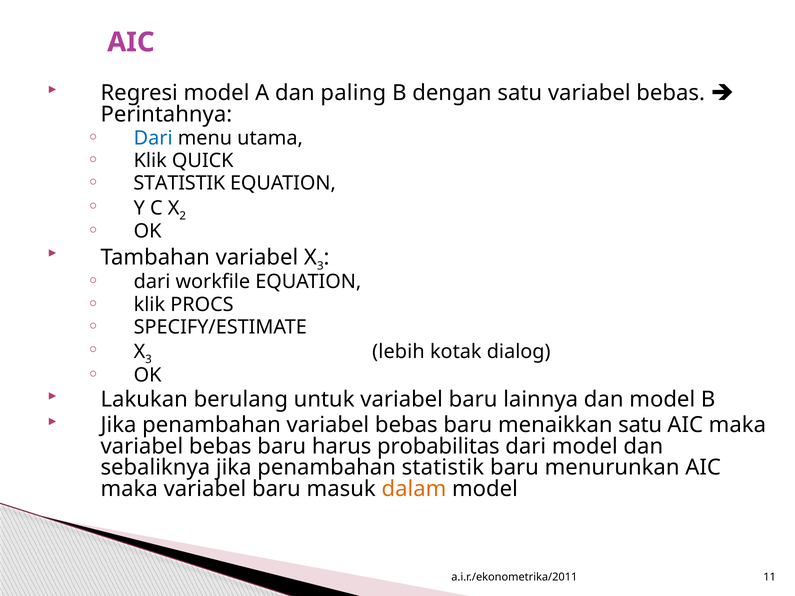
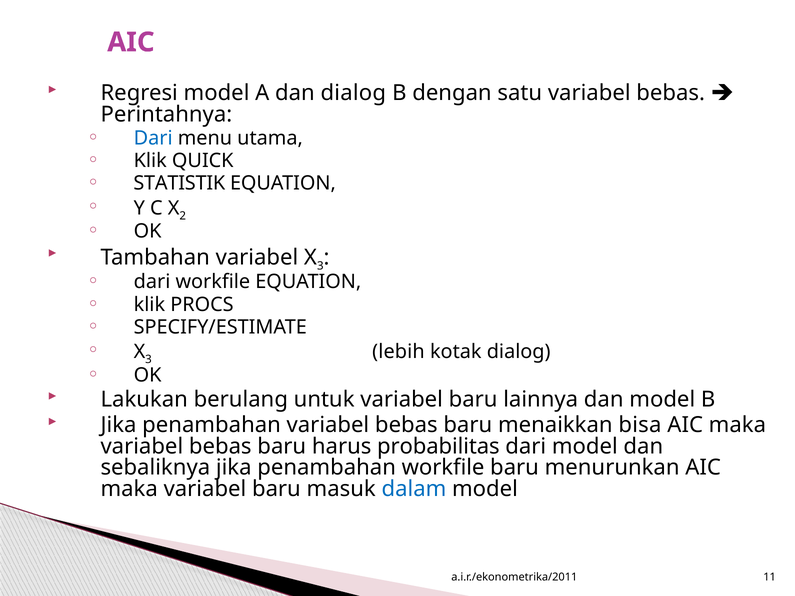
dan paling: paling -> dialog (353, 93)
menaikkan satu: satu -> bisa (640, 425)
penambahan statistik: statistik -> workfile (443, 468)
dalam colour: orange -> blue (414, 489)
